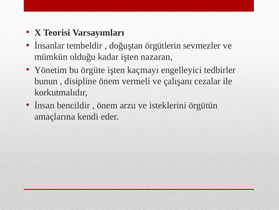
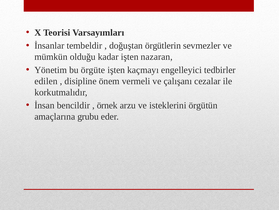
bunun: bunun -> edilen (46, 81)
önem: önem -> örnek (107, 105)
kendi: kendi -> grubu (88, 116)
